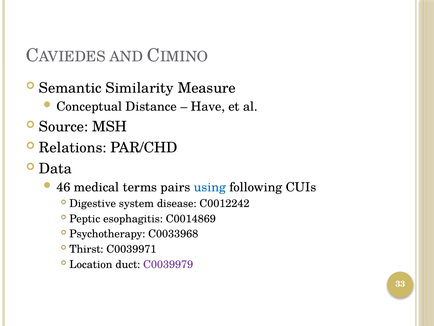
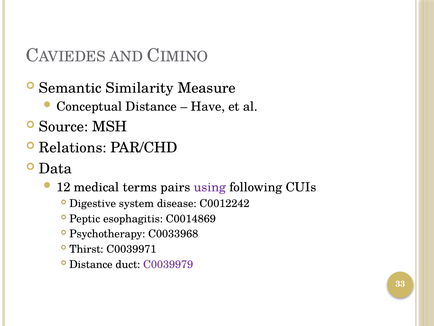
46: 46 -> 12 (63, 187)
using colour: blue -> purple (210, 187)
Location: Location -> Distance (91, 264)
